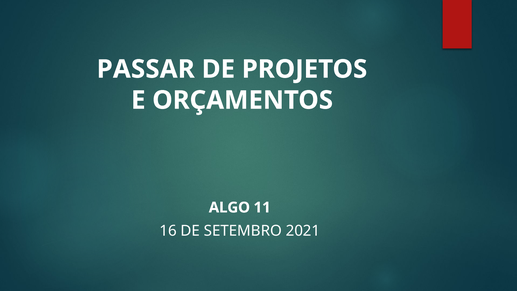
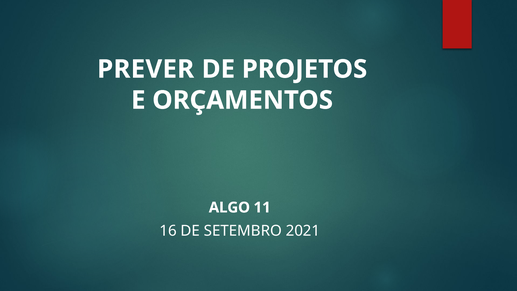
PASSAR: PASSAR -> PREVER (146, 69)
